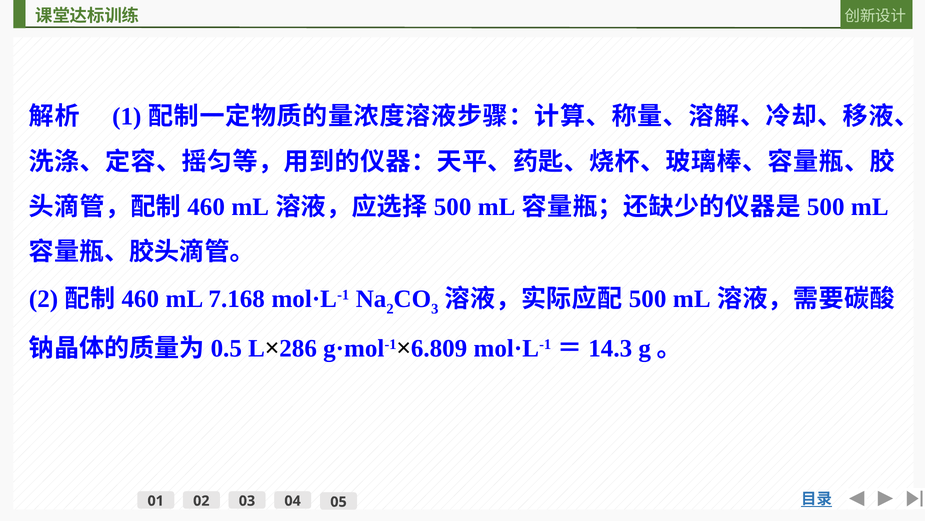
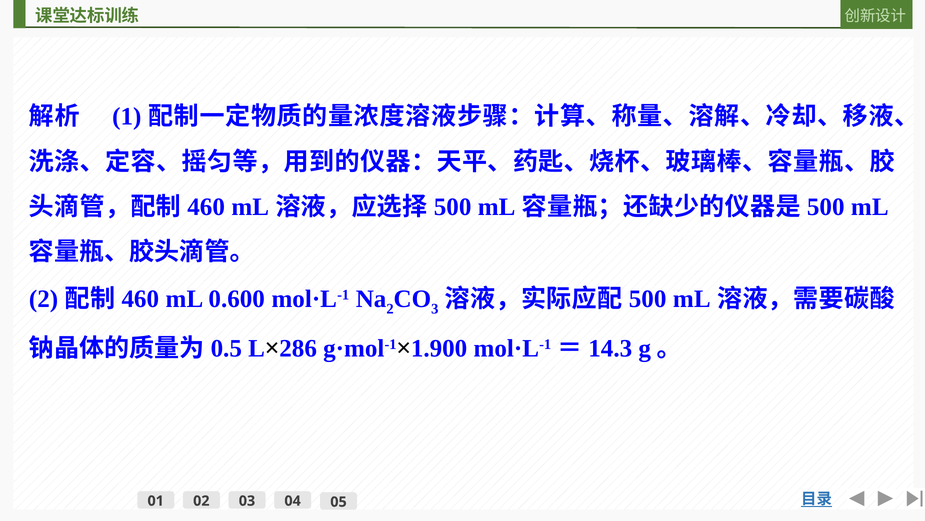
7.168: 7.168 -> 0.600 (237, 299)
6.809: 6.809 -> 1.900 (439, 348)
